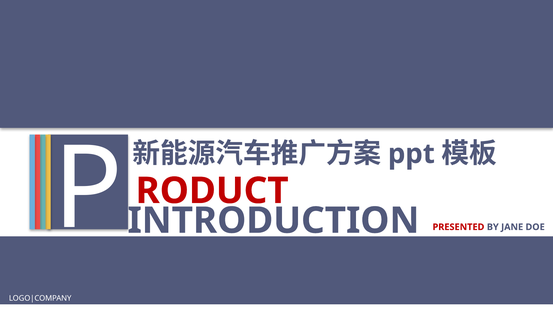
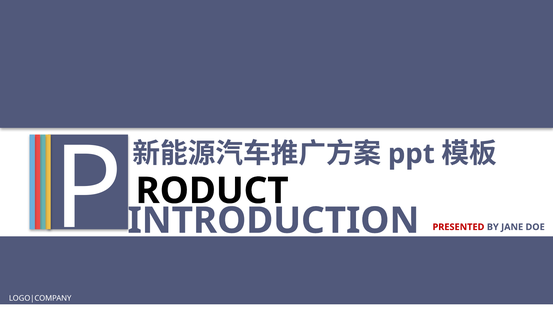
RODUCT colour: red -> black (212, 191)
